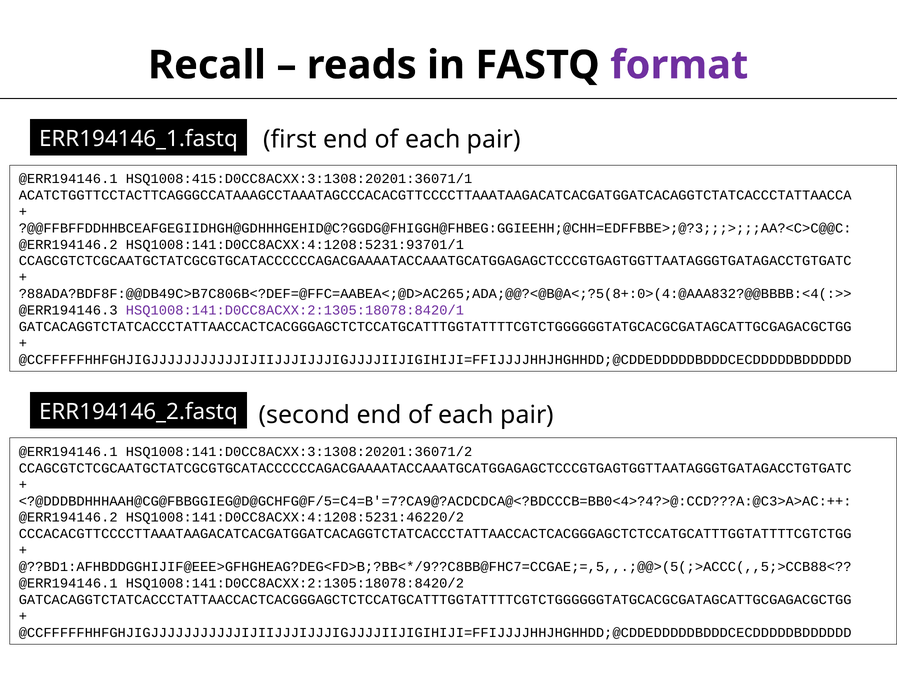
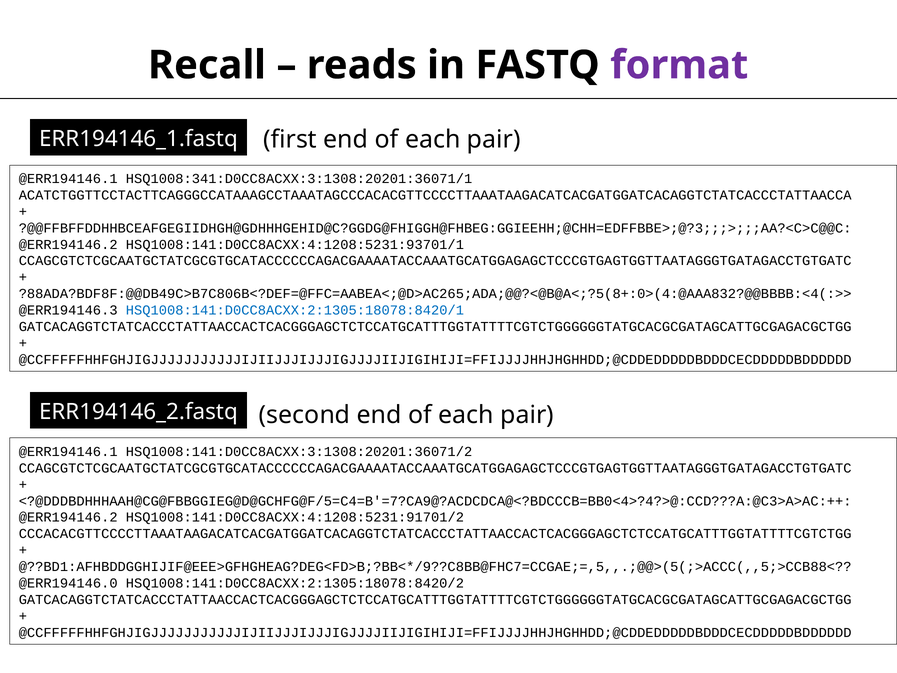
HSQ1008:415:D0CC8ACXX:3:1308:20201:36071/1: HSQ1008:415:D0CC8ACXX:3:1308:20201:36071/1 -> HSQ1008:341:D0CC8ACXX:3:1308:20201:36071/1 (299, 179)
HSQ1008:141:D0CC8ACXX:2:1305:18078:8420/1 colour: purple -> blue (295, 310)
HSQ1008:141:D0CC8ACXX:4:1208:5231:46220/2: HSQ1008:141:D0CC8ACXX:4:1208:5231:46220/2 -> HSQ1008:141:D0CC8ACXX:4:1208:5231:91701/2 (295, 517)
@ERR194146.1: @ERR194146.1 -> @ERR194146.0 (68, 583)
